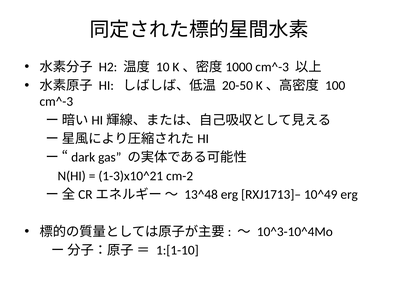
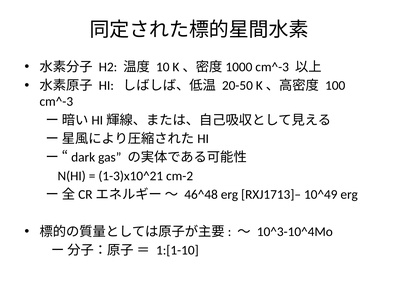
13^48: 13^48 -> 46^48 (201, 194)
